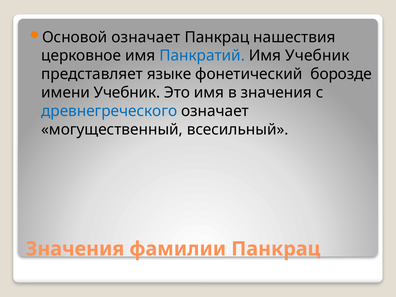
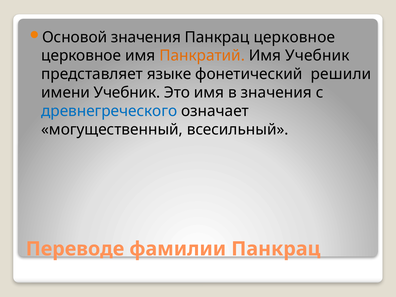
Основой означает: означает -> значения (146, 37)
Панкрац нашествия: нашествия -> церковное (294, 37)
Панкратий colour: blue -> orange (202, 56)
борозде: борозде -> решили (341, 74)
Значения: Значения -> Переводе (75, 249)
